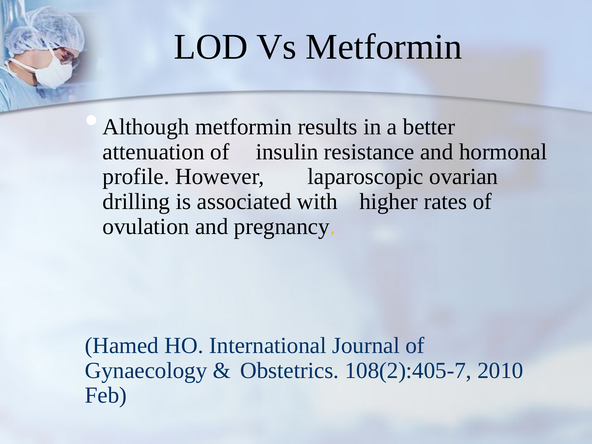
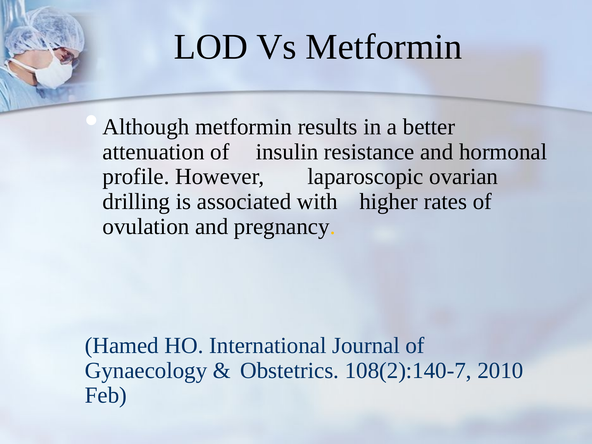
108(2):405-7: 108(2):405-7 -> 108(2):140-7 (408, 370)
